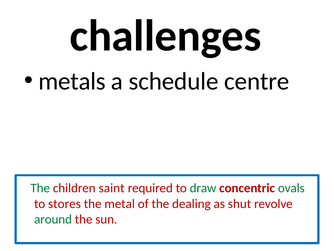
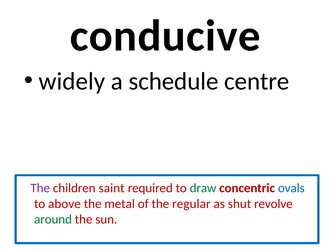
challenges: challenges -> conducive (165, 36)
metals: metals -> widely (72, 81)
The colour: green -> purple (40, 188)
ovals colour: green -> blue (291, 188)
stores: stores -> above (64, 203)
dealing: dealing -> regular (191, 203)
